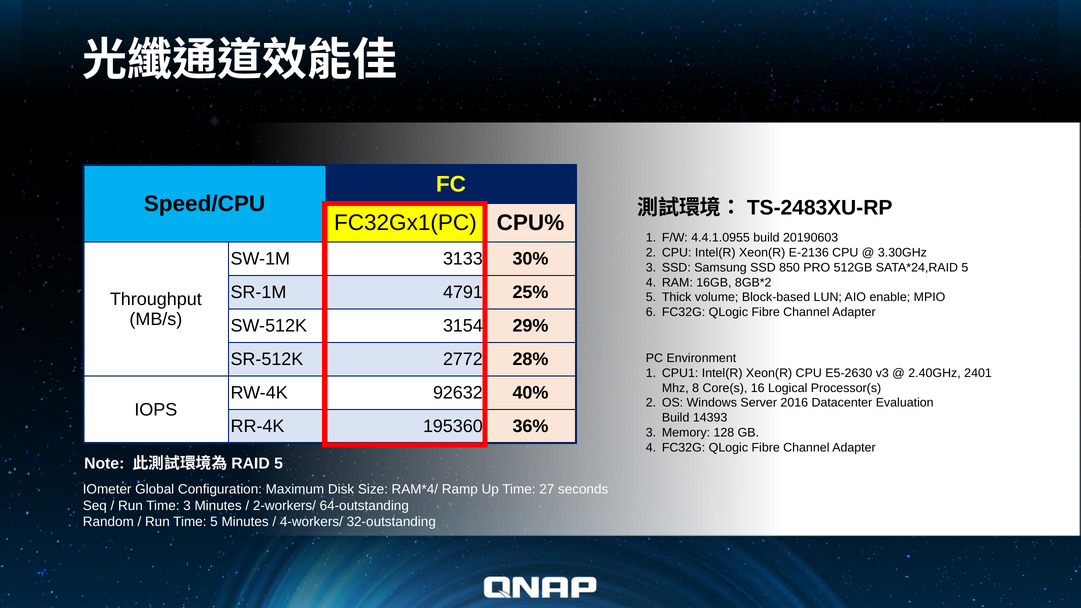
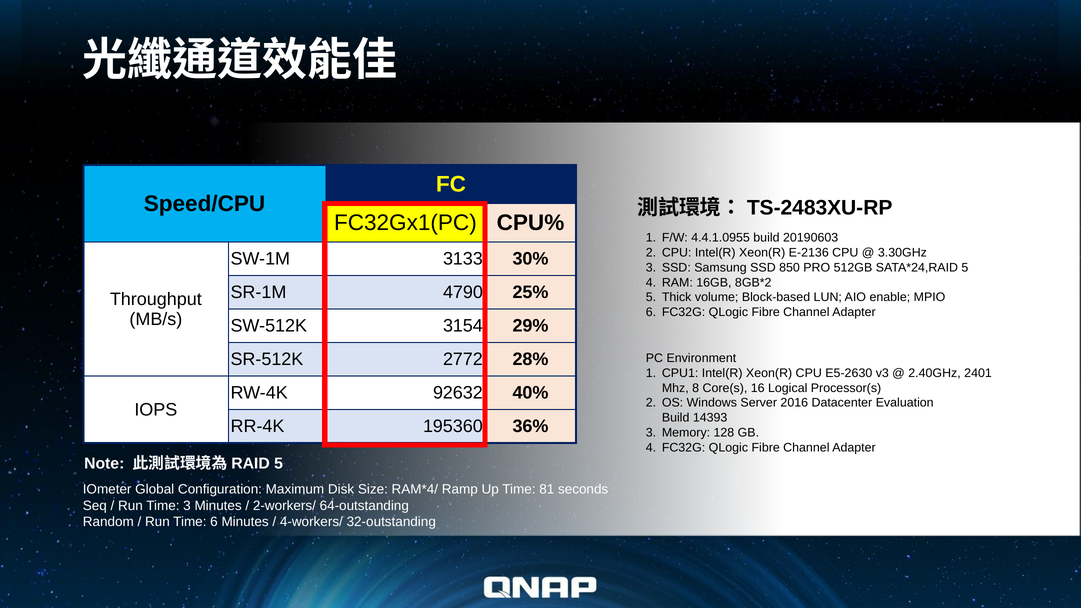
4791: 4791 -> 4790 (463, 292)
27: 27 -> 81 (547, 489)
Time 5: 5 -> 6 (214, 522)
